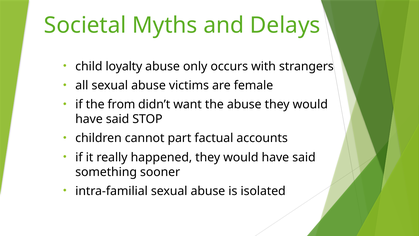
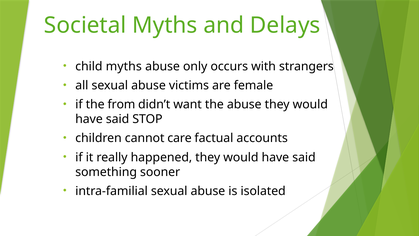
child loyalty: loyalty -> myths (124, 66)
part: part -> care (180, 138)
